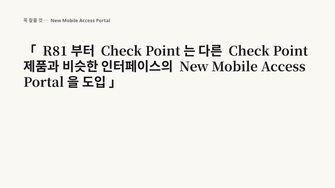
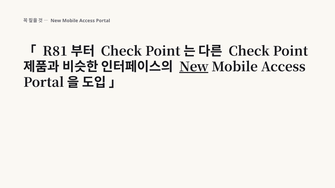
New underline: none -> present (194, 67)
